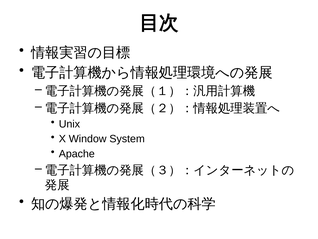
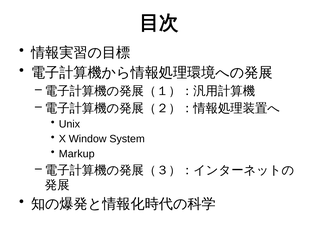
Apache: Apache -> Markup (77, 154)
